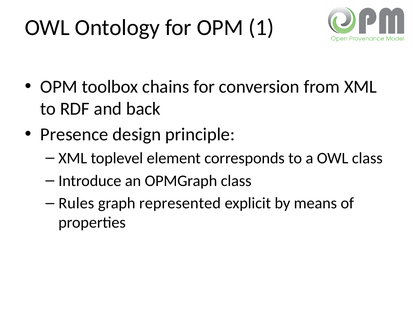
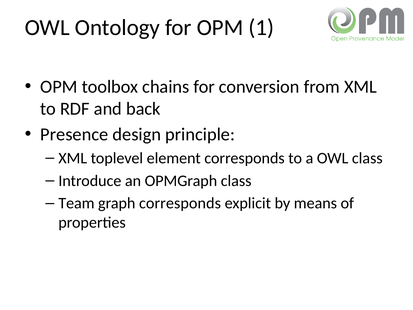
Rules: Rules -> Team (76, 203)
graph represented: represented -> corresponds (180, 203)
